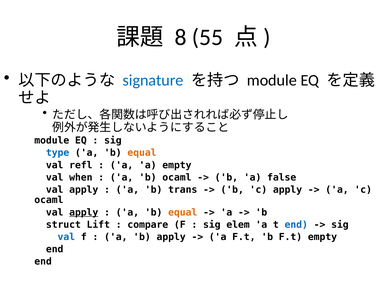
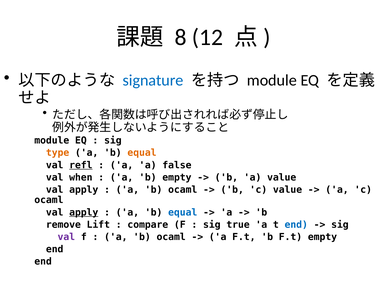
55: 55 -> 12 (207, 37)
type colour: blue -> orange (58, 153)
refl underline: none -> present (81, 165)
a empty: empty -> false (177, 165)
b ocaml: ocaml -> empty (177, 177)
a false: false -> value (282, 177)
trans: trans -> ocaml (183, 190)
c apply: apply -> value (288, 190)
equal colour: orange -> blue (183, 213)
struct: struct -> remove (63, 225)
elem: elem -> true (238, 225)
val colour: blue -> purple (66, 237)
apply: apply -> ocaml (171, 237)
